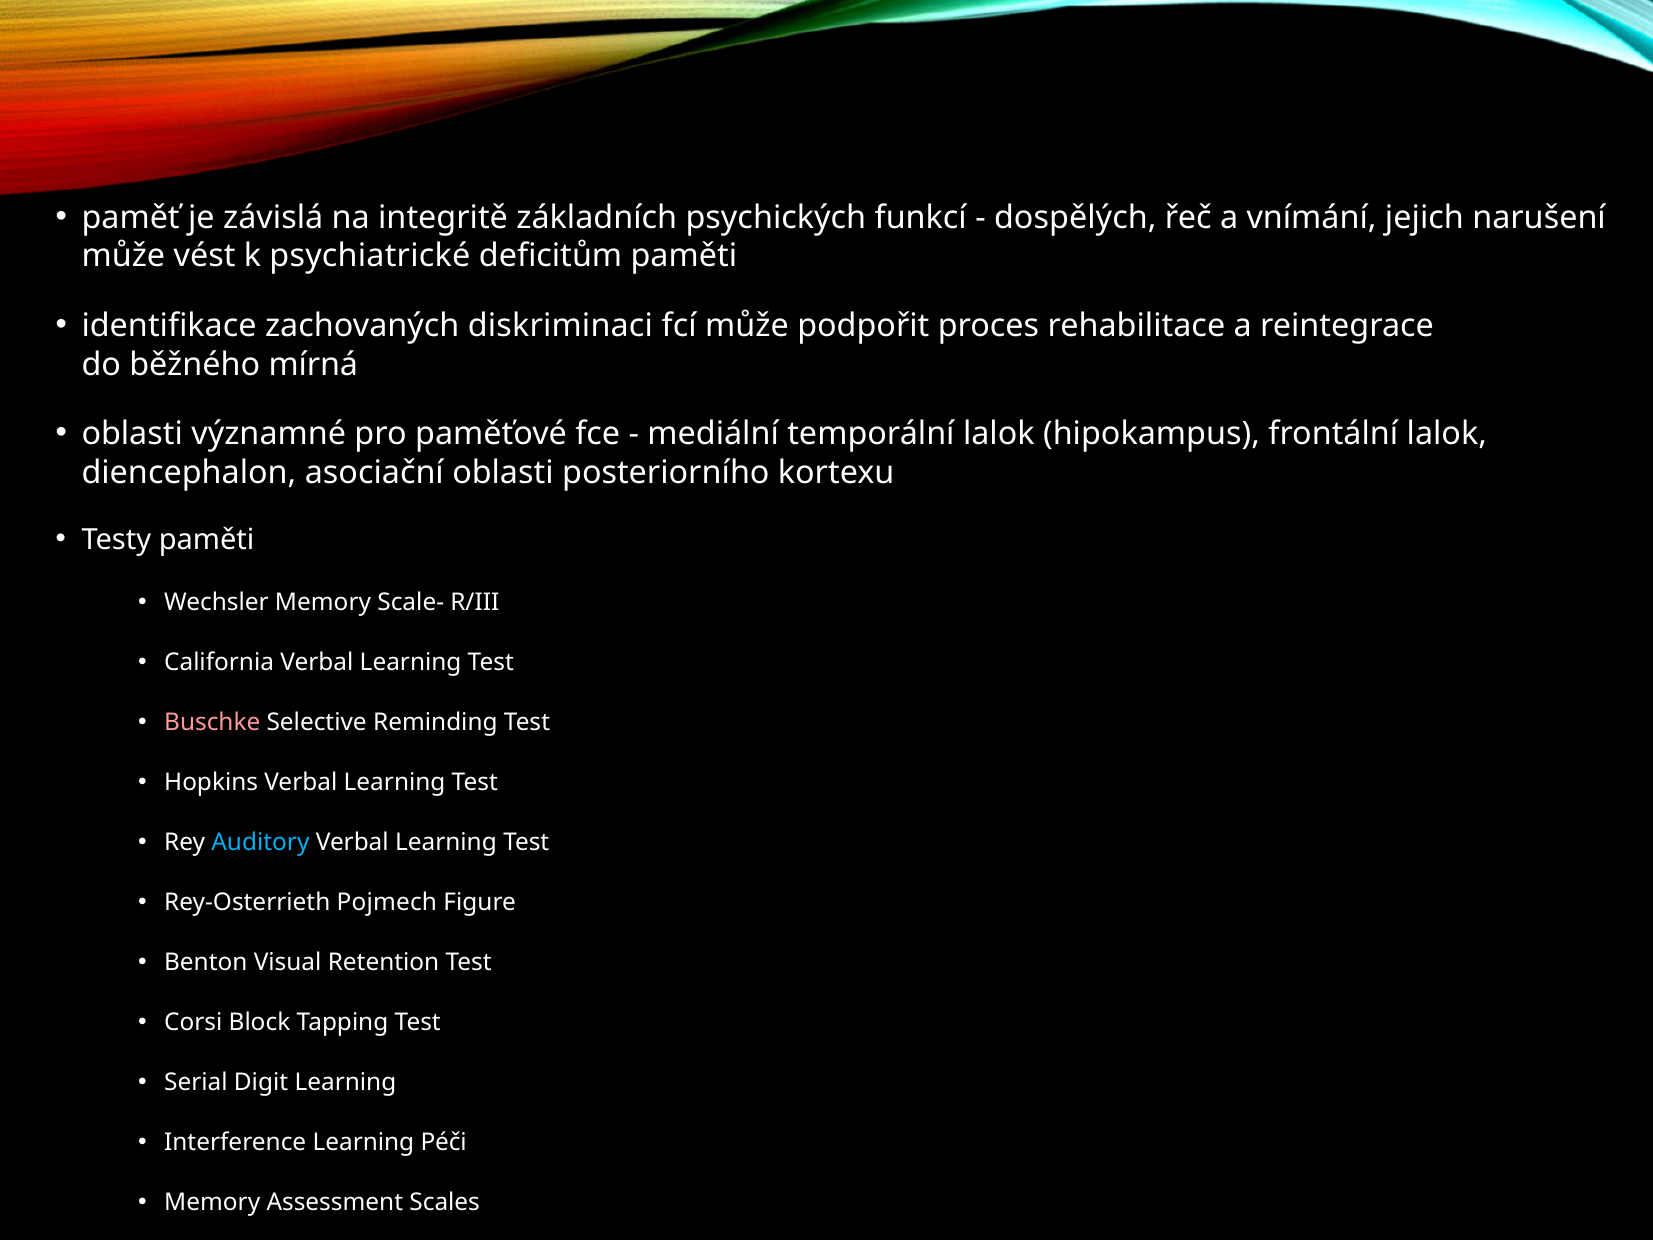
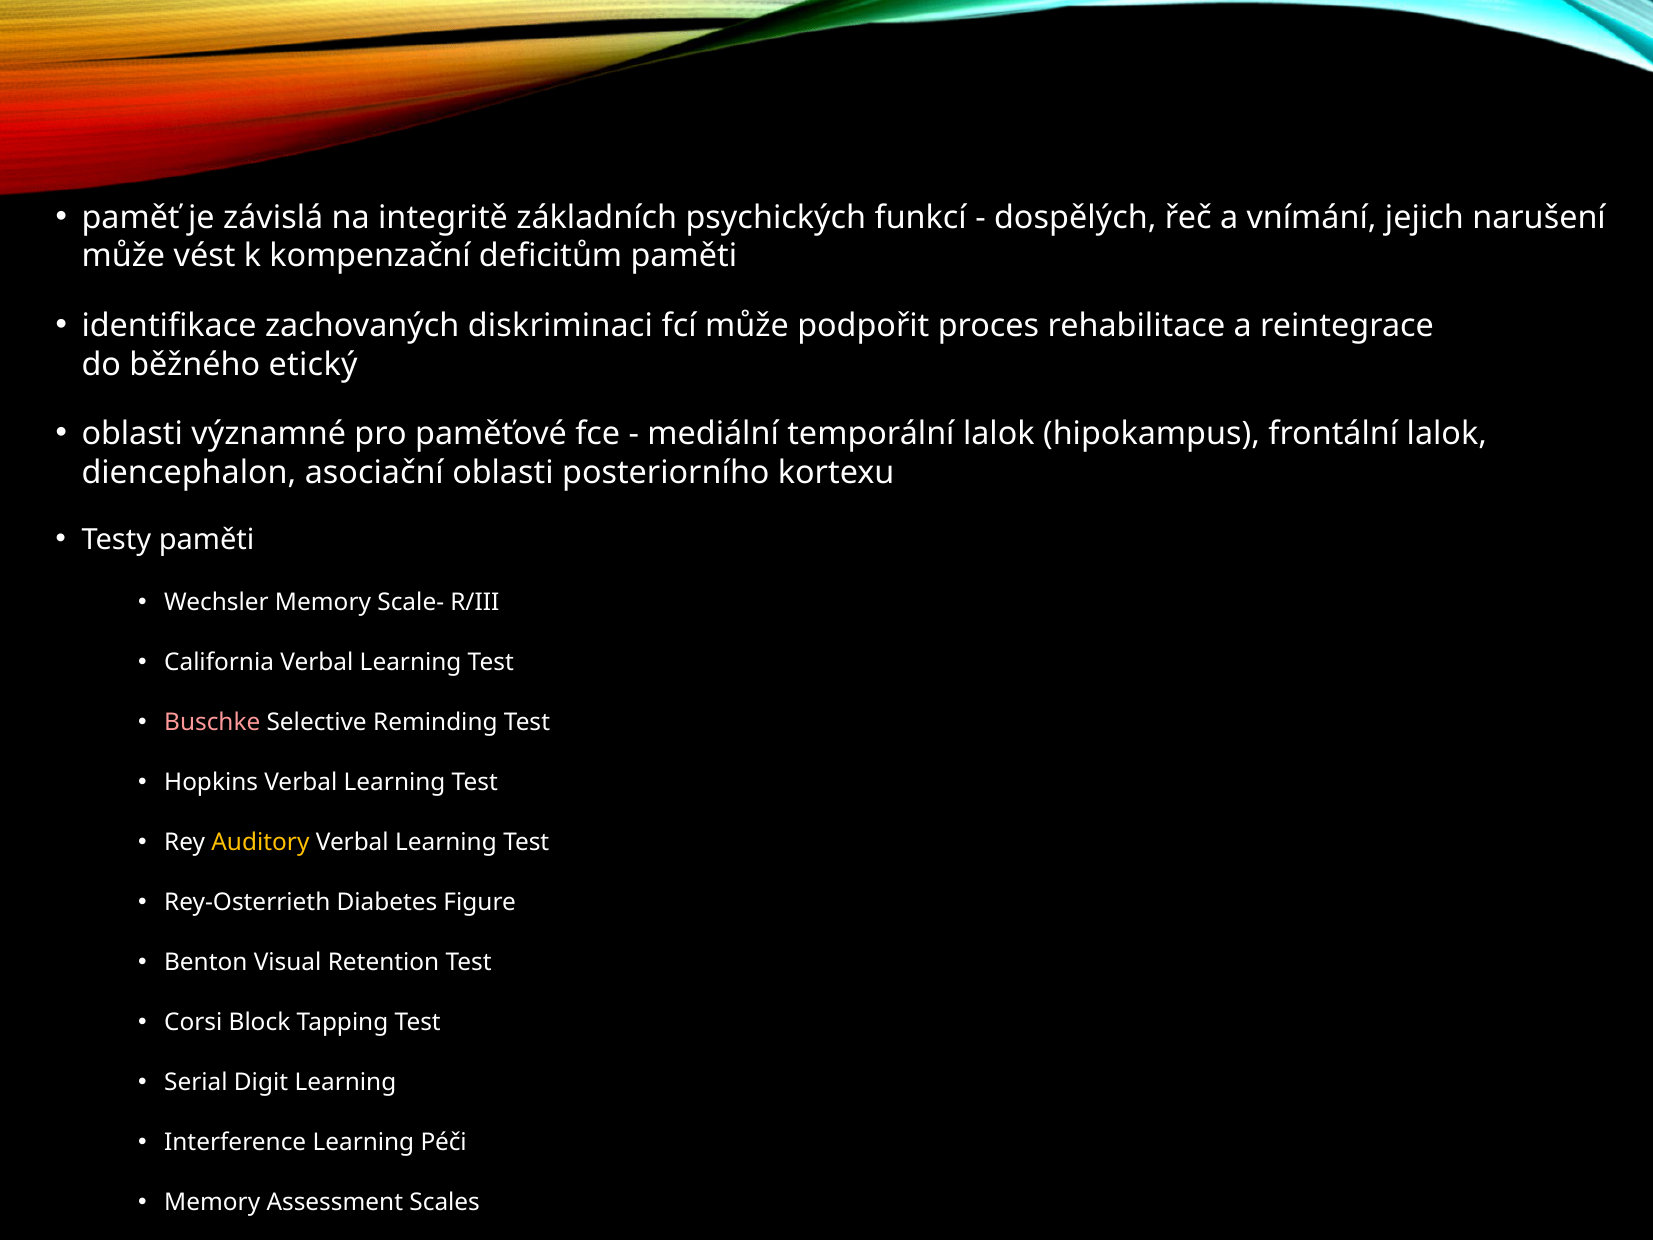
psychiatrické: psychiatrické -> kompenzační (370, 256)
mírná: mírná -> etický (313, 364)
Auditory colour: light blue -> yellow (260, 842)
Pojmech: Pojmech -> Diabetes (387, 902)
